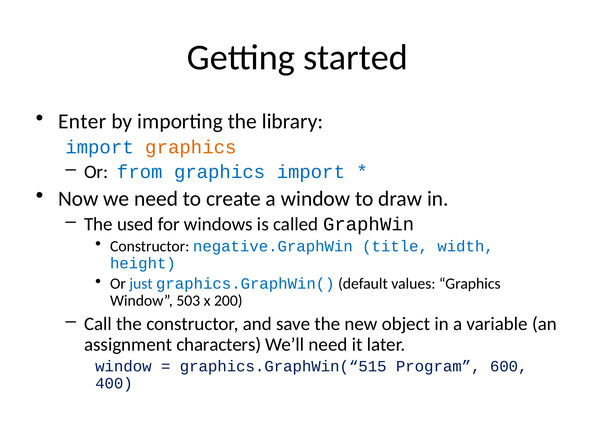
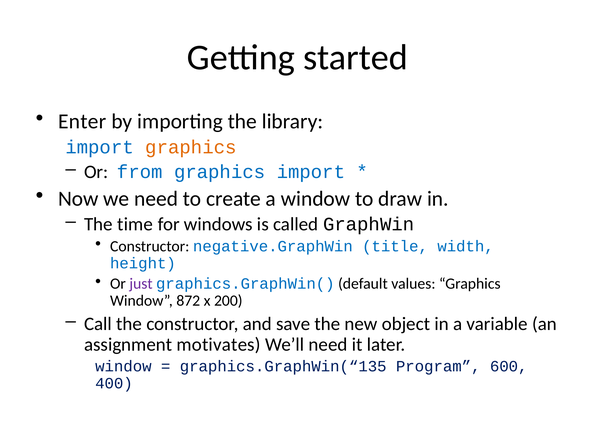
used: used -> time (135, 225)
just colour: blue -> purple (141, 284)
503: 503 -> 872 (188, 301)
characters: characters -> motivates (219, 345)
graphics.GraphWin(“515: graphics.GraphWin(“515 -> graphics.GraphWin(“135 (283, 367)
